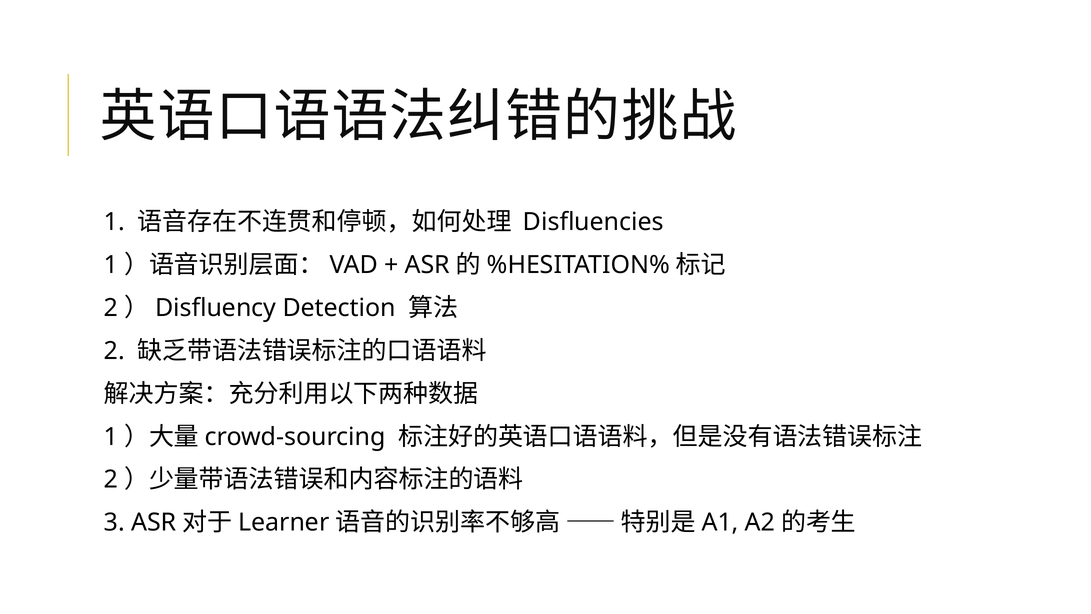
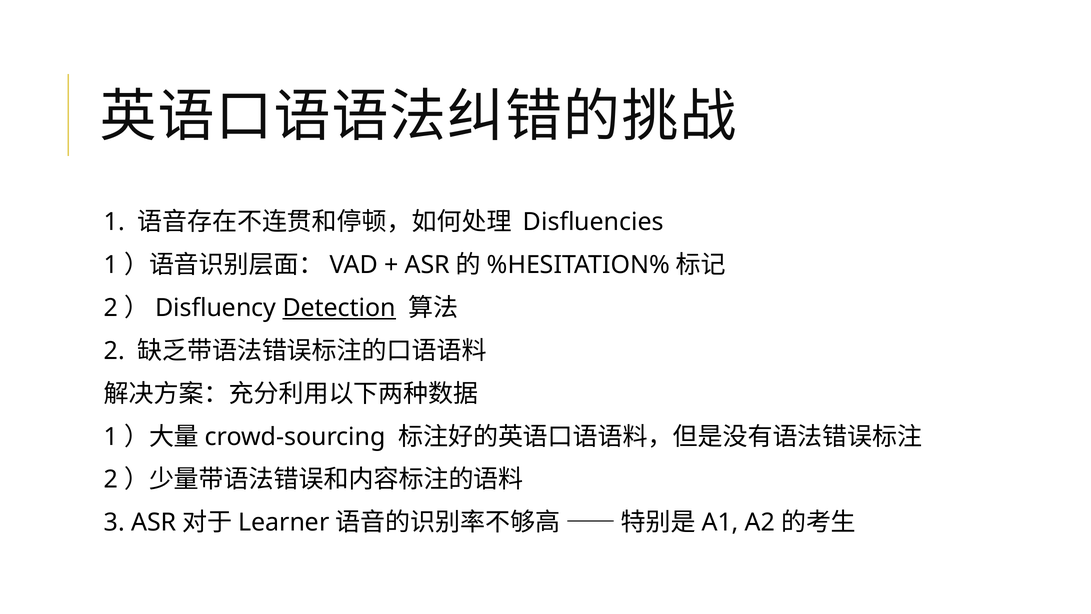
Detection underline: none -> present (339, 308)
